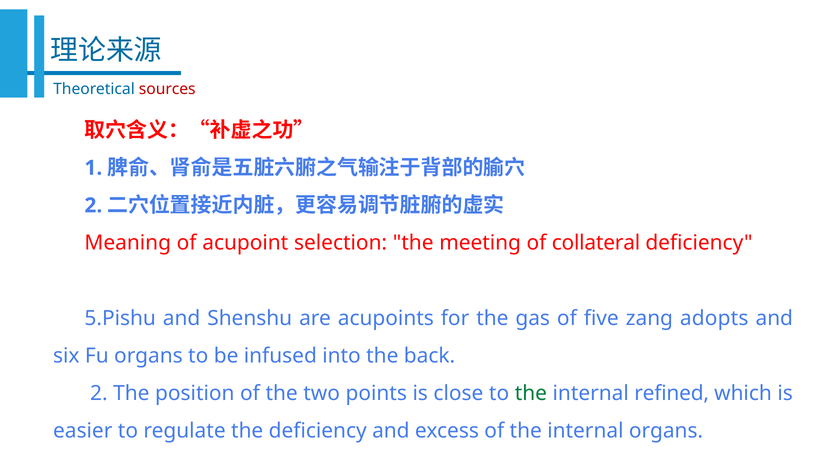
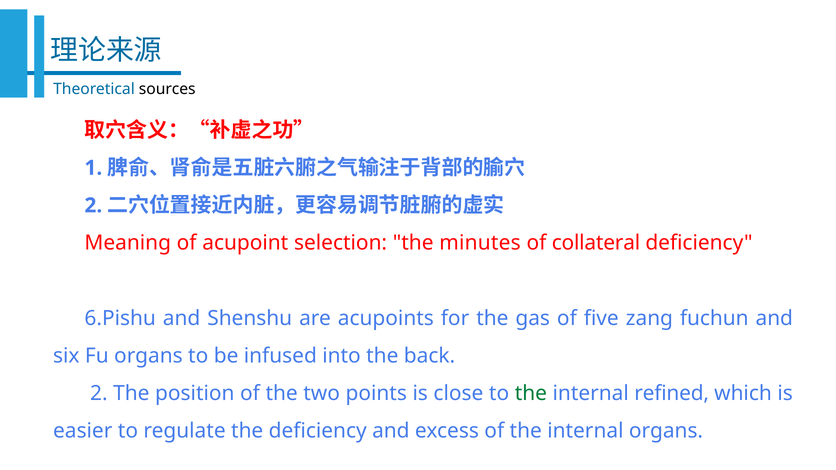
sources colour: red -> black (167, 89)
meeting: meeting -> minutes (480, 243)
5.Pishu: 5.Pishu -> 6.Pishu (120, 318)
adopts: adopts -> fuchun (714, 318)
